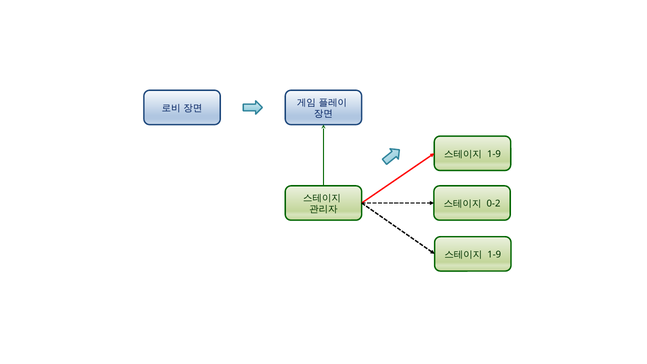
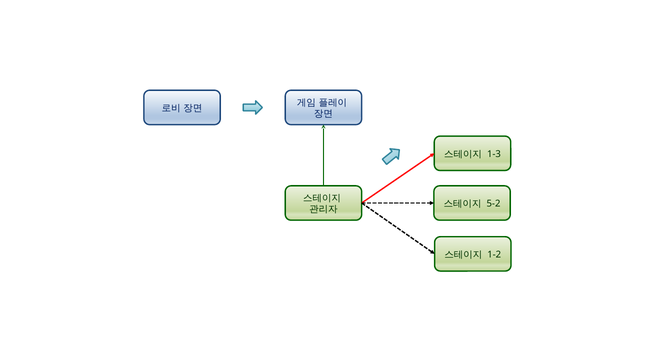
1-9: 1-9 -> 1-3 (494, 154)
0-2: 0-2 -> 5-2 (494, 204)
1-9: 1-9 -> 1-2 (494, 254)
